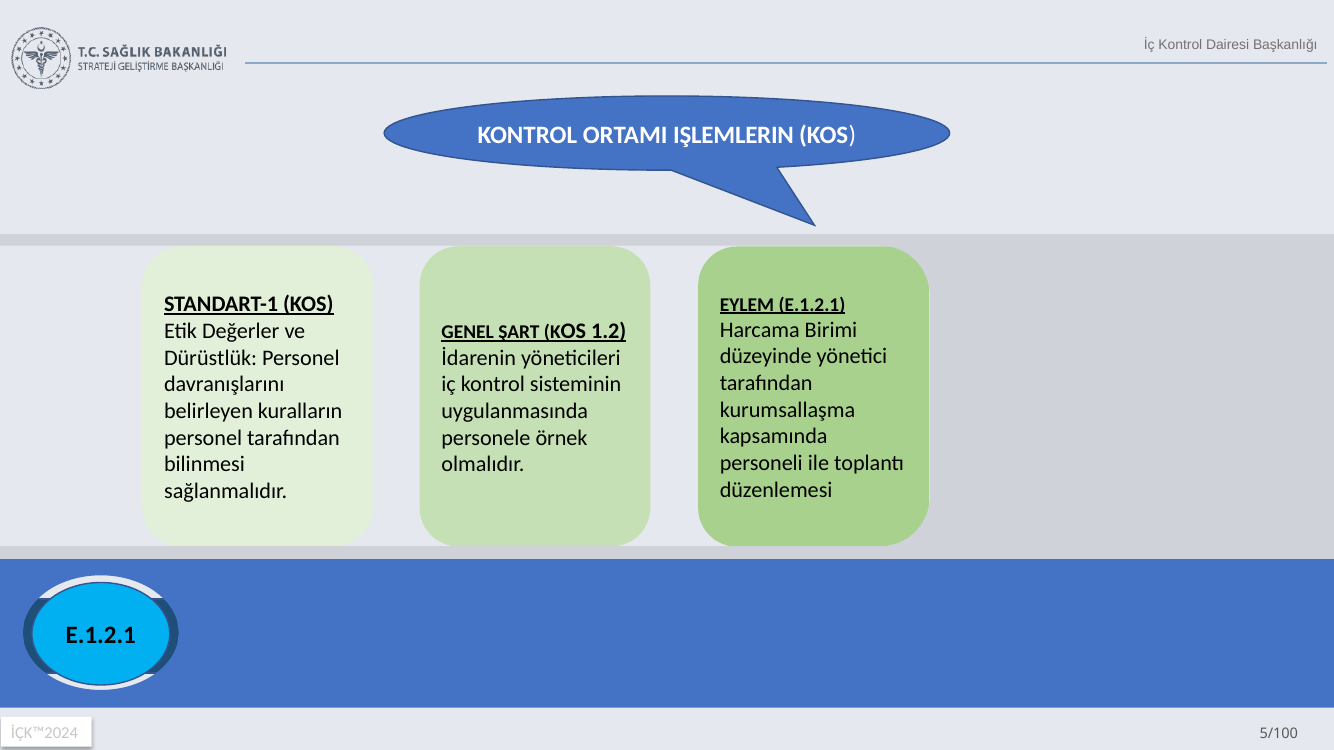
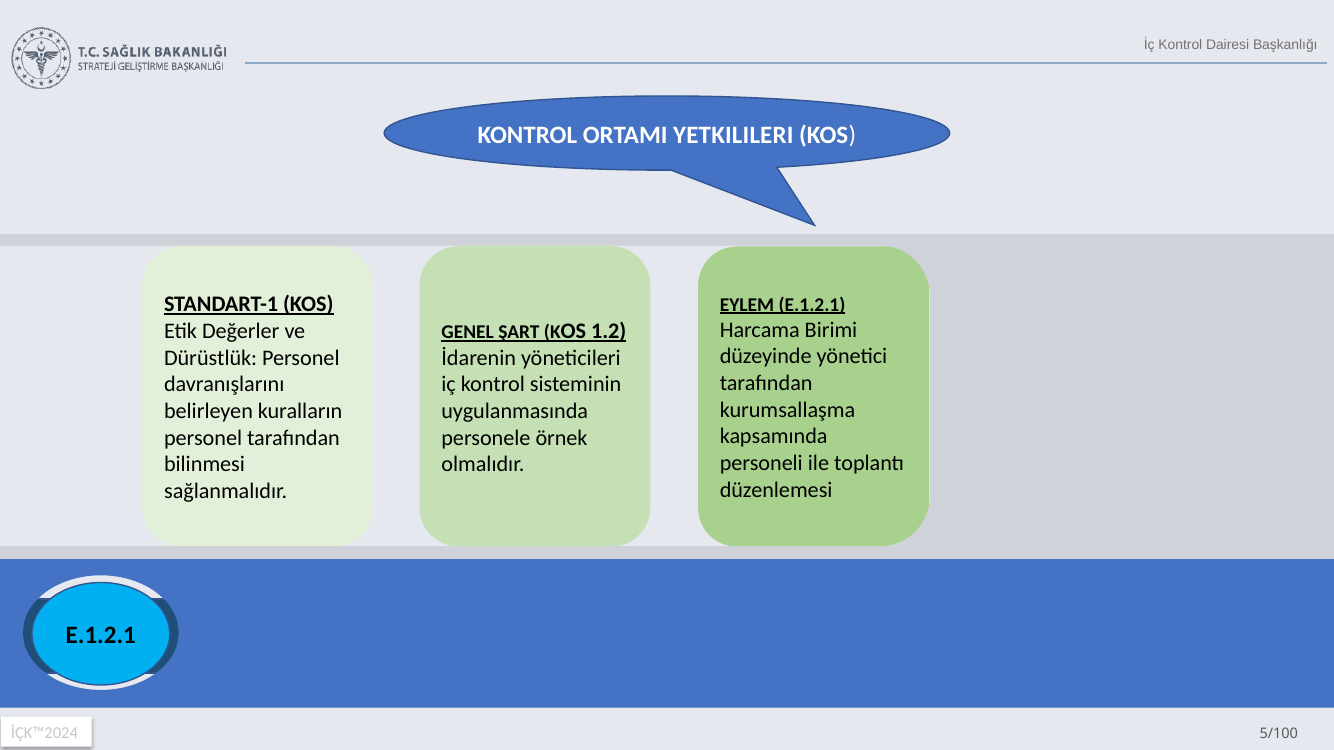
IŞLEMLERIN: IŞLEMLERIN -> YETKILILERI (733, 135)
